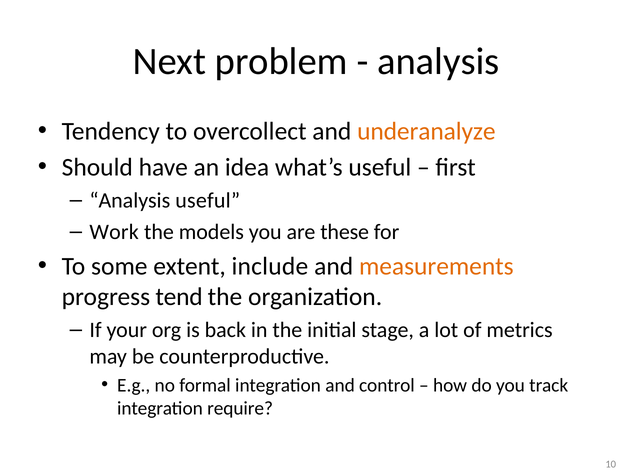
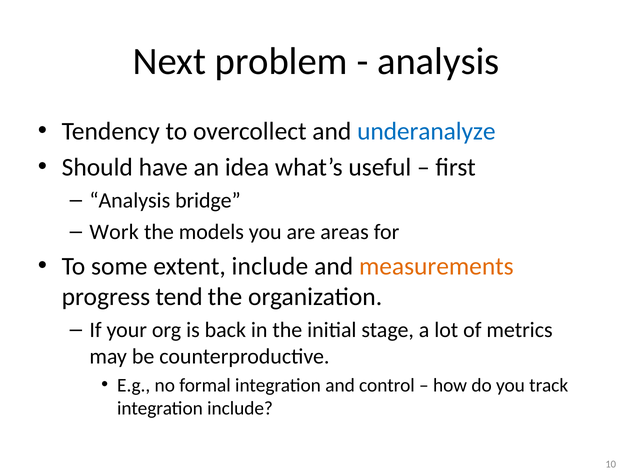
underanalyze colour: orange -> blue (426, 131)
Analysis useful: useful -> bridge (208, 200)
these: these -> areas (345, 232)
integration require: require -> include (240, 408)
